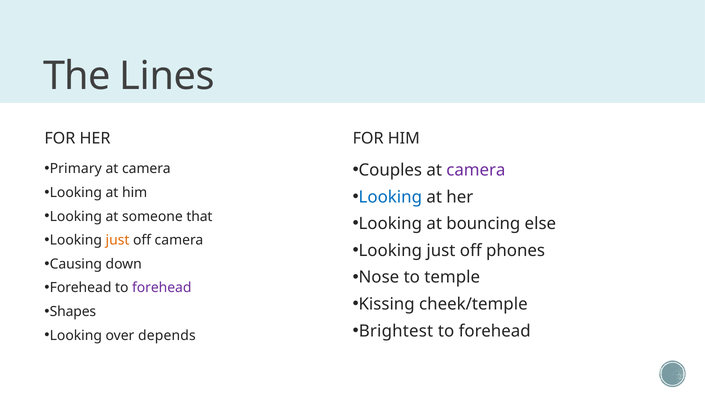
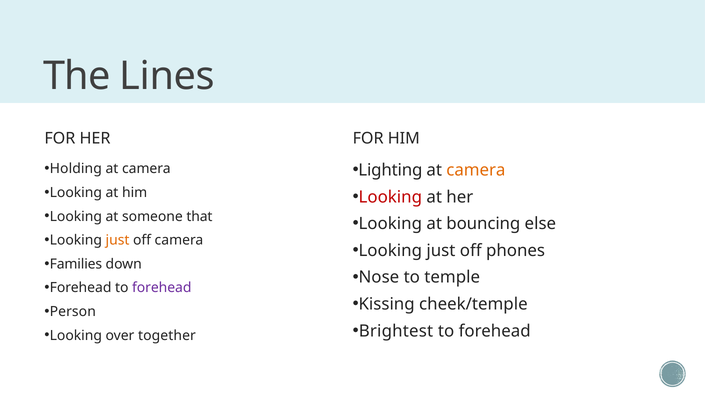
Couples: Couples -> Lighting (390, 170)
camera colour: purple -> orange (476, 170)
Primary: Primary -> Holding (76, 169)
Looking colour: blue -> red (390, 197)
Causing: Causing -> Families (76, 264)
Shapes: Shapes -> Person (73, 311)
depends: depends -> together (167, 335)
